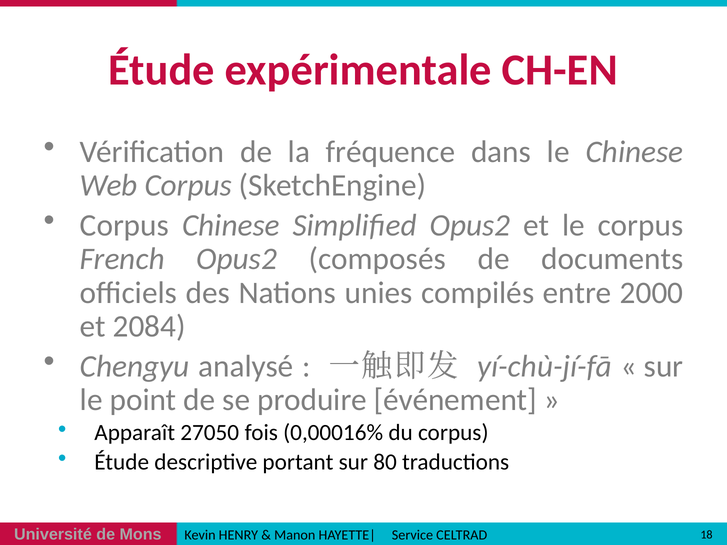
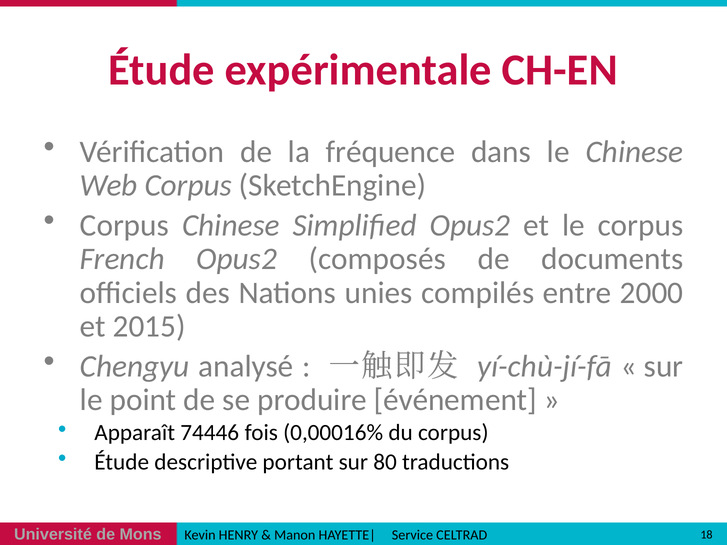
2084: 2084 -> 2015 (149, 327)
27050: 27050 -> 74446 (210, 433)
